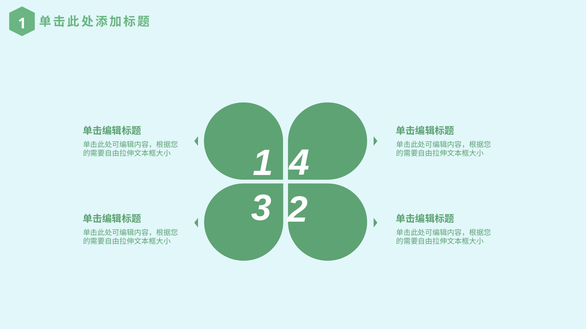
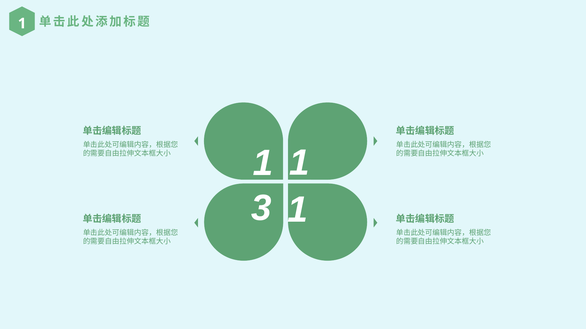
1 4: 4 -> 1 (299, 163)
3 2: 2 -> 1 (298, 210)
